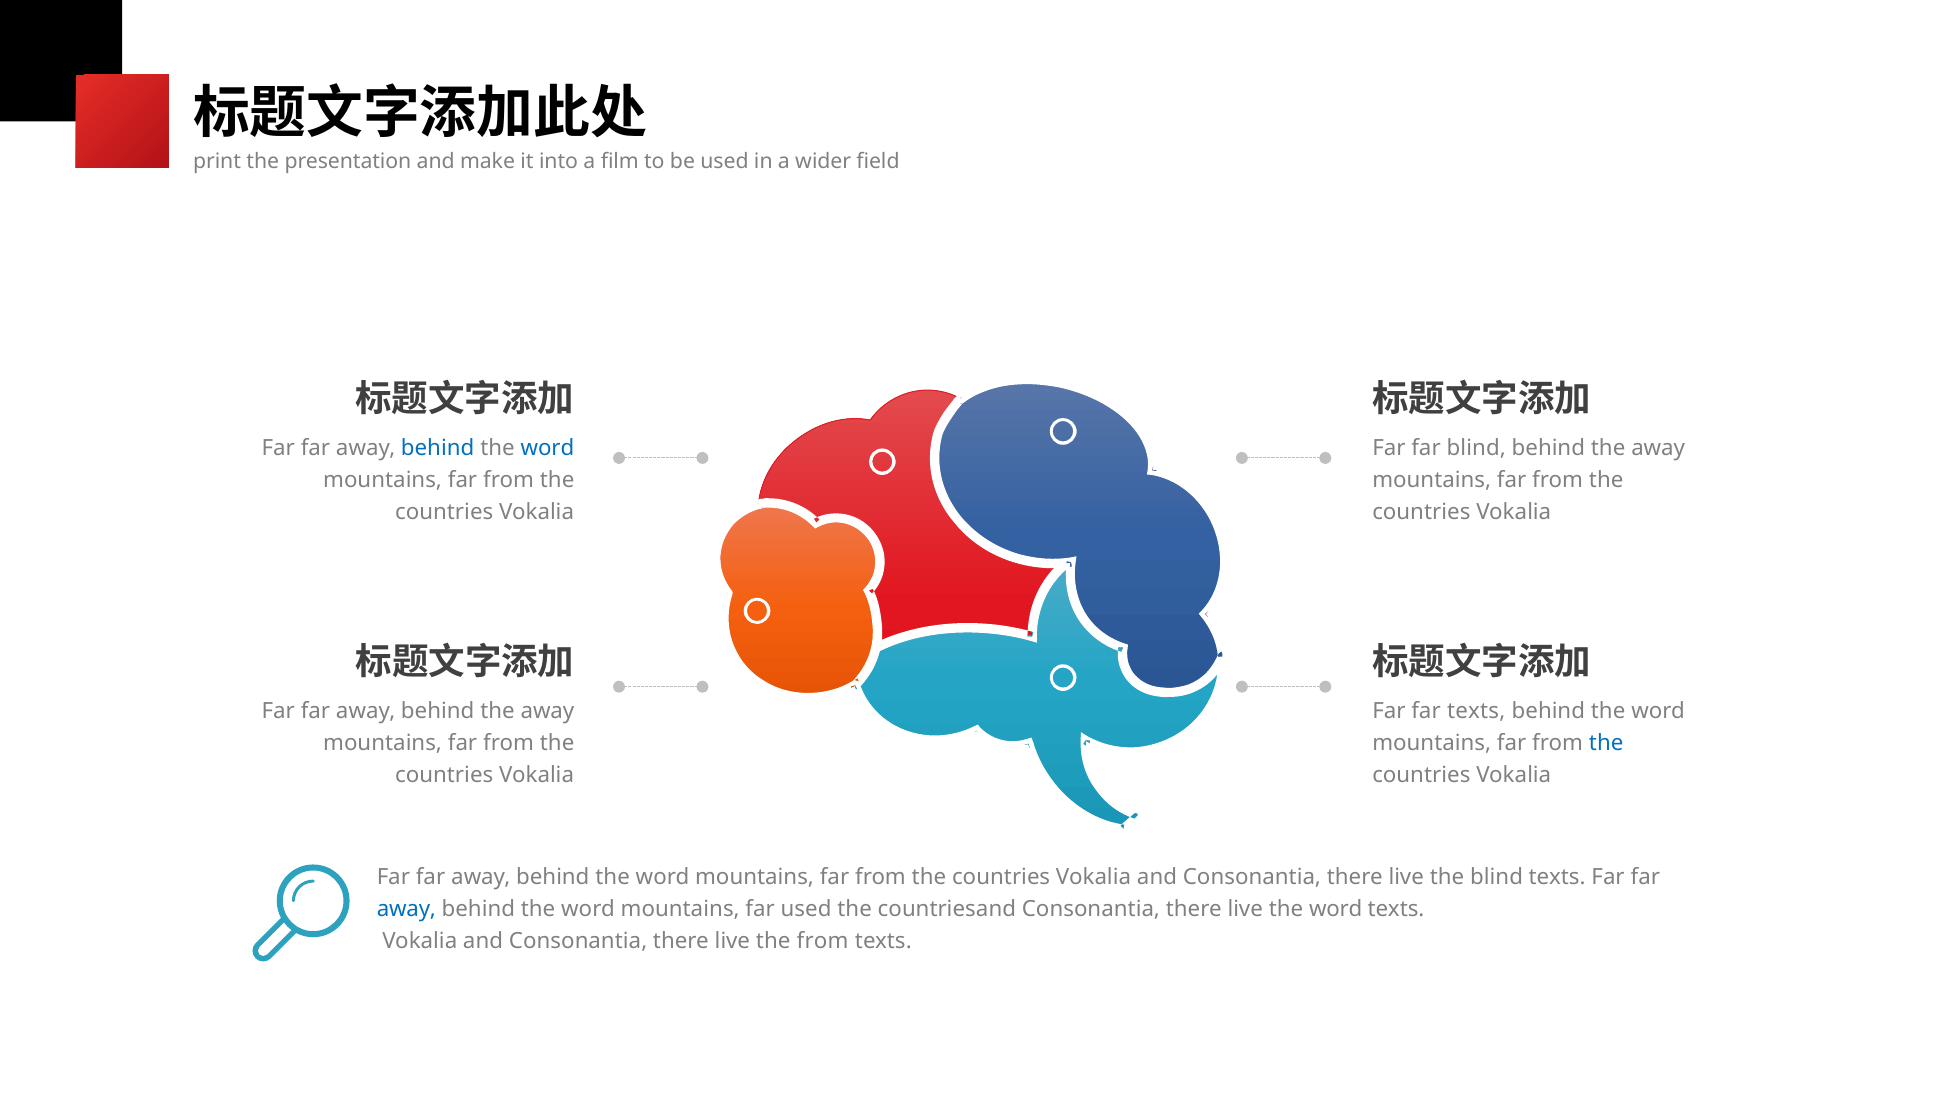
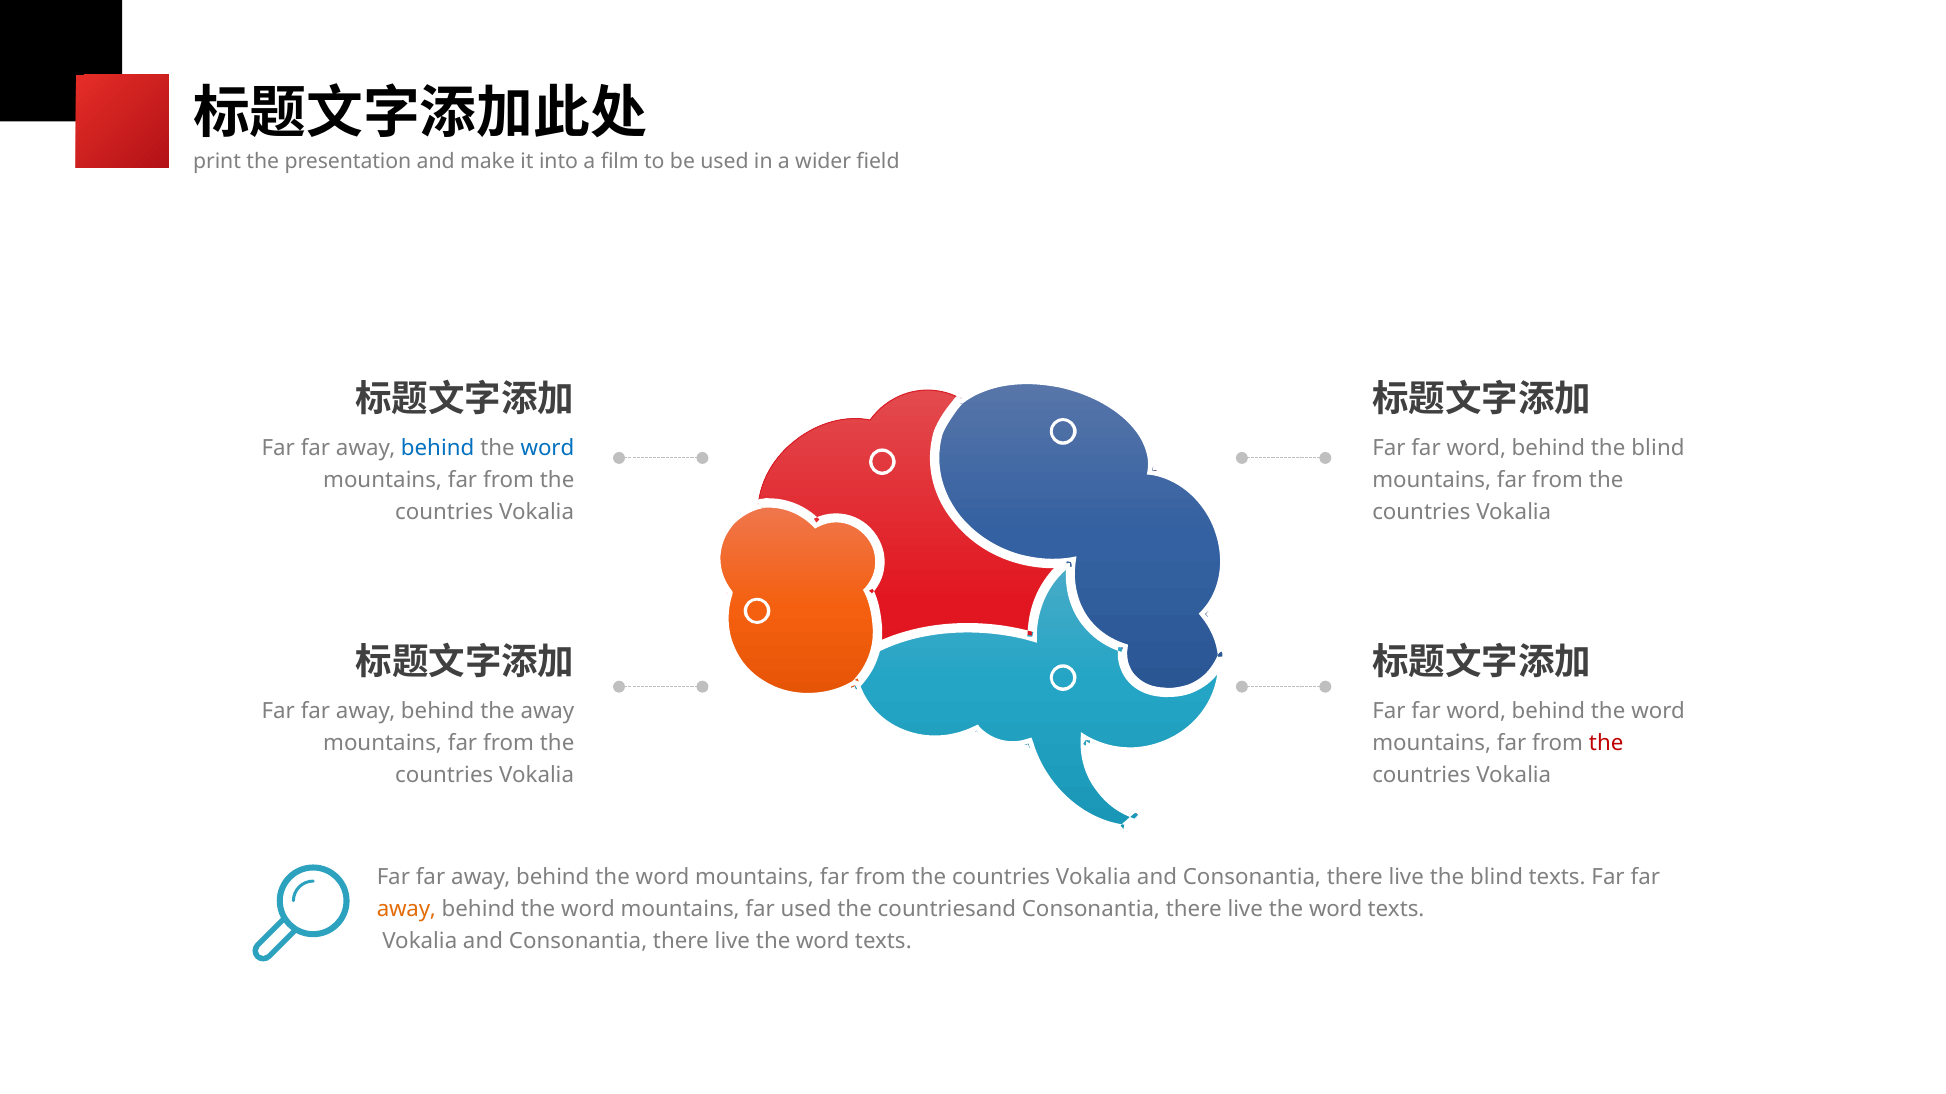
blind: blind -> word (1476, 449)
away: away -> blind (1658, 449)
texts: texts -> word (1476, 712)
the colour: blue -> red (1606, 744)
away colour: blue -> orange (406, 910)
from: from -> word (823, 942)
